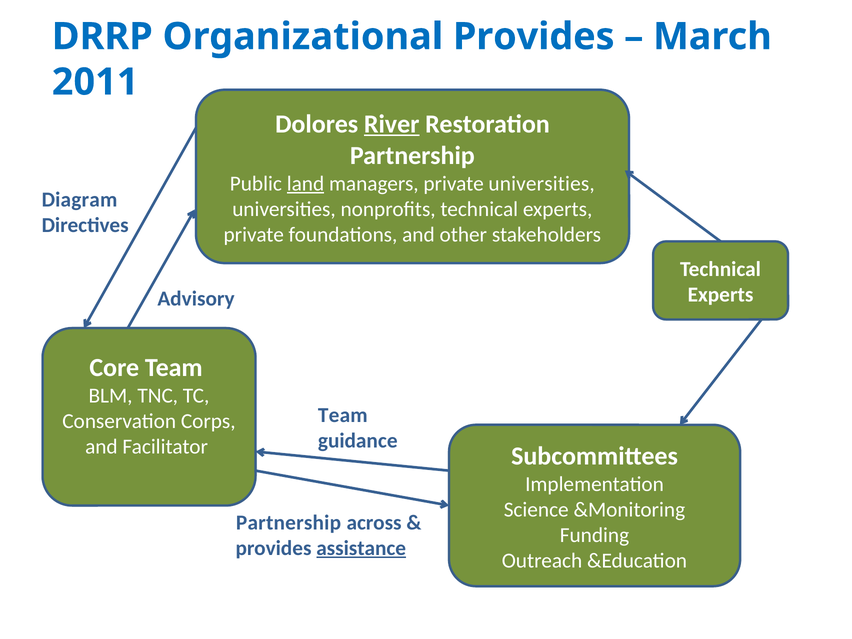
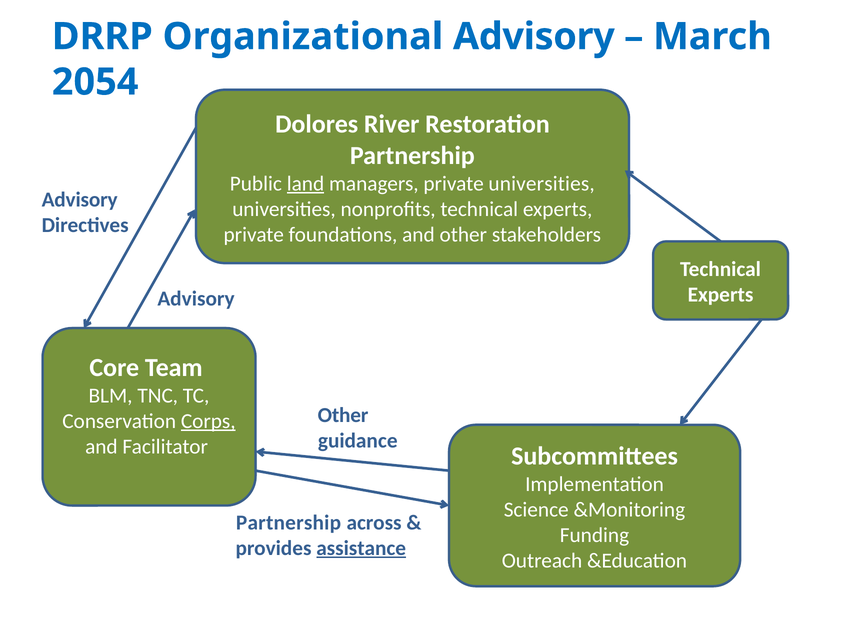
Organizational Provides: Provides -> Advisory (534, 37)
2011: 2011 -> 2054 (95, 82)
River underline: present -> none (392, 124)
Diagram: Diagram -> Advisory (80, 200)
Team: Team -> Other (343, 415)
Corps underline: none -> present (208, 421)
